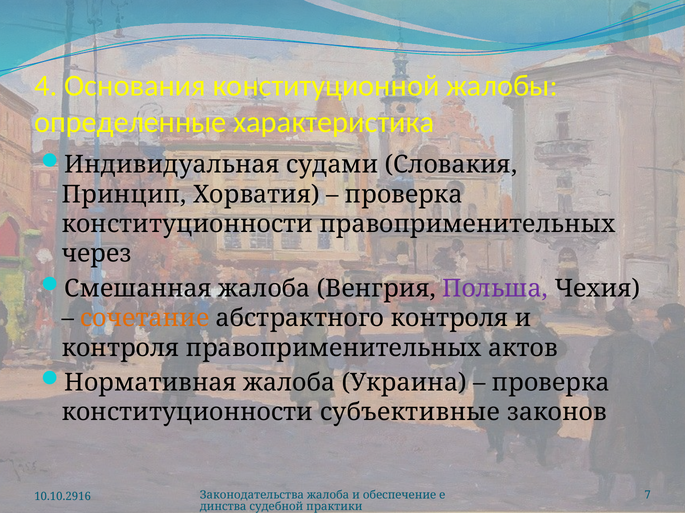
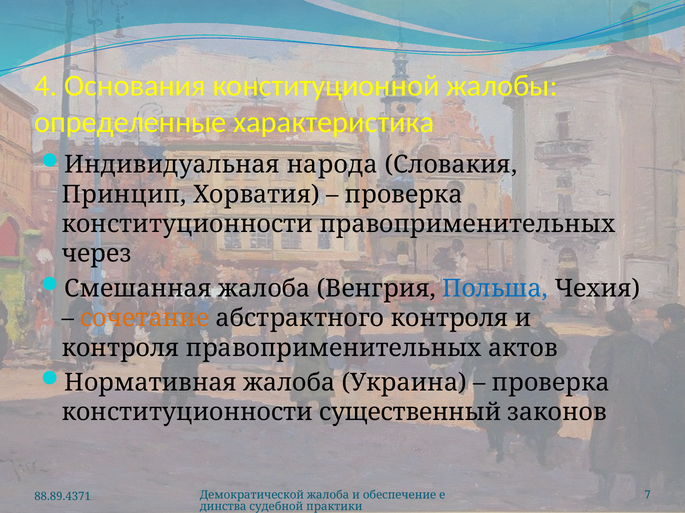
судами: судами -> народа (332, 165)
Польша colour: purple -> blue (495, 289)
субъективные: субъективные -> существенный (410, 413)
Законодательства: Законодательства -> Демократической (252, 496)
10.10.2916: 10.10.2916 -> 88.89.4371 (63, 497)
